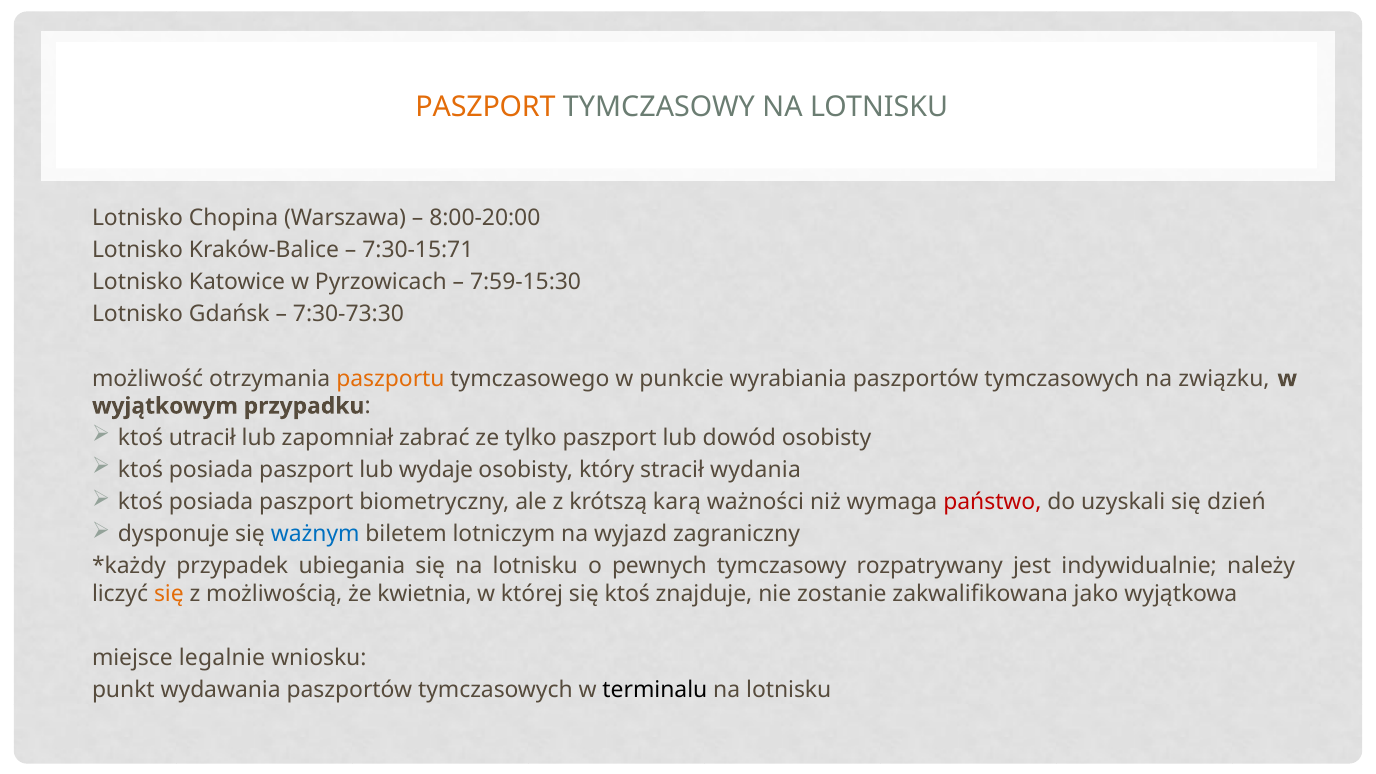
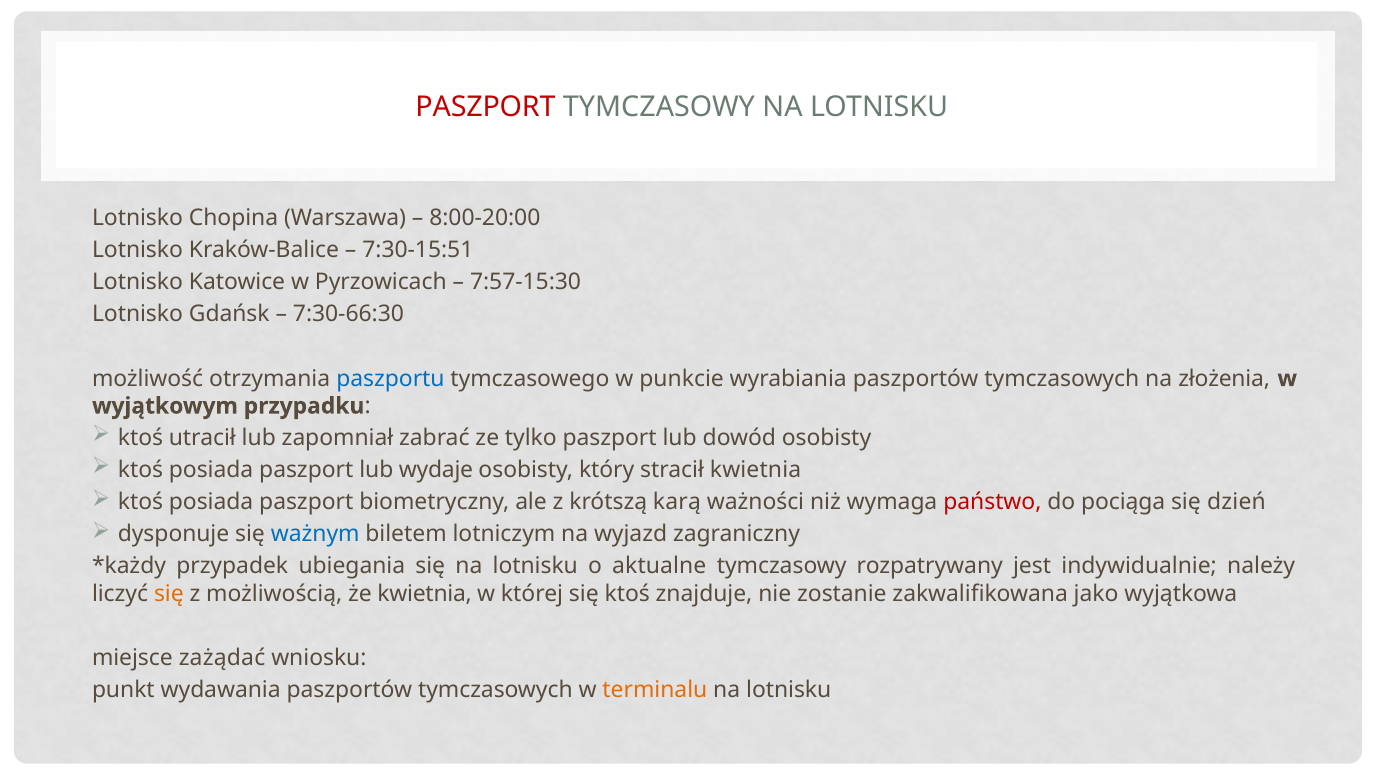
PASZPORT colour: orange -> red (485, 107)
7:30-15:71: 7:30-15:71 -> 7:30-15:51 (418, 250)
7:59-15:30: 7:59-15:30 -> 7:57-15:30 (526, 282)
7:30-73:30: 7:30-73:30 -> 7:30-66:30 (348, 314)
paszportu colour: orange -> blue (390, 379)
związku: związku -> złożenia (1224, 379)
stracił wydania: wydania -> kwietnia (756, 470)
uzyskali: uzyskali -> pociąga (1123, 502)
pewnych: pewnych -> aktualne (659, 566)
legalnie: legalnie -> zażądać (222, 658)
terminalu colour: black -> orange (655, 690)
